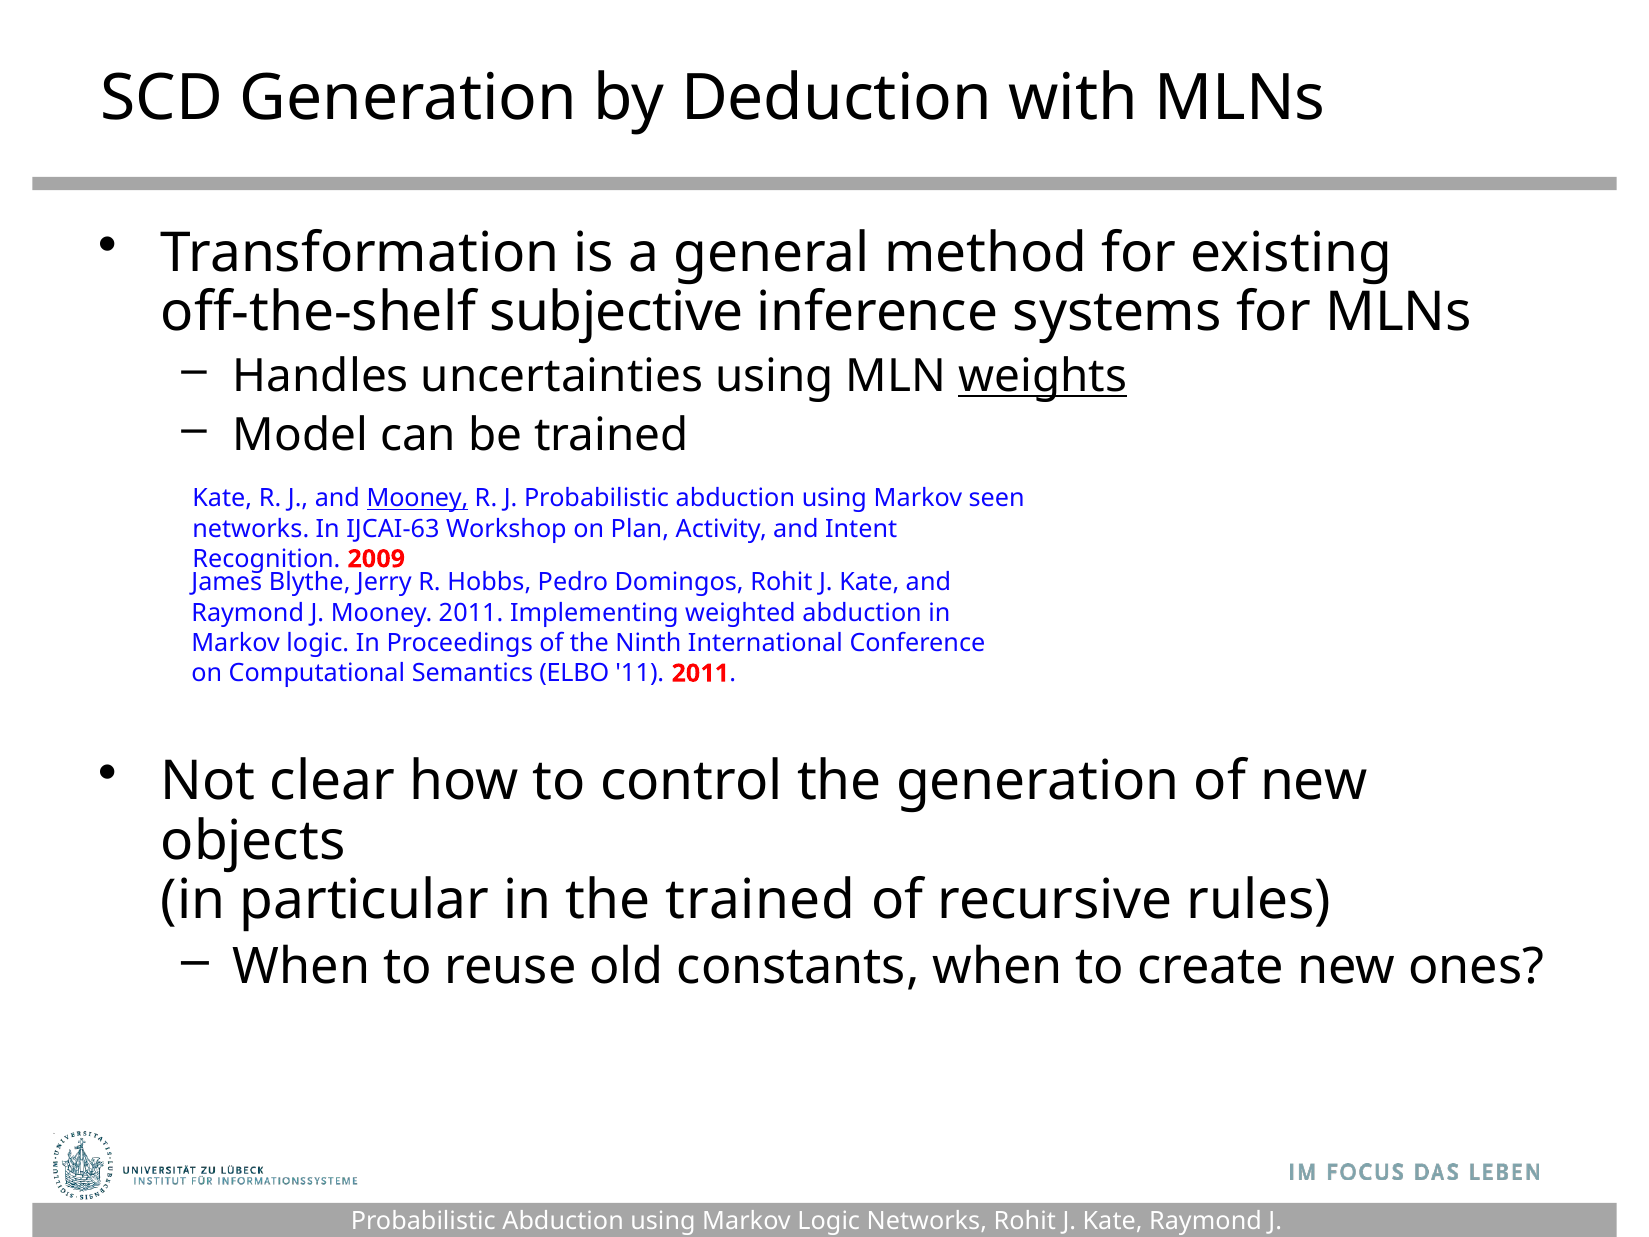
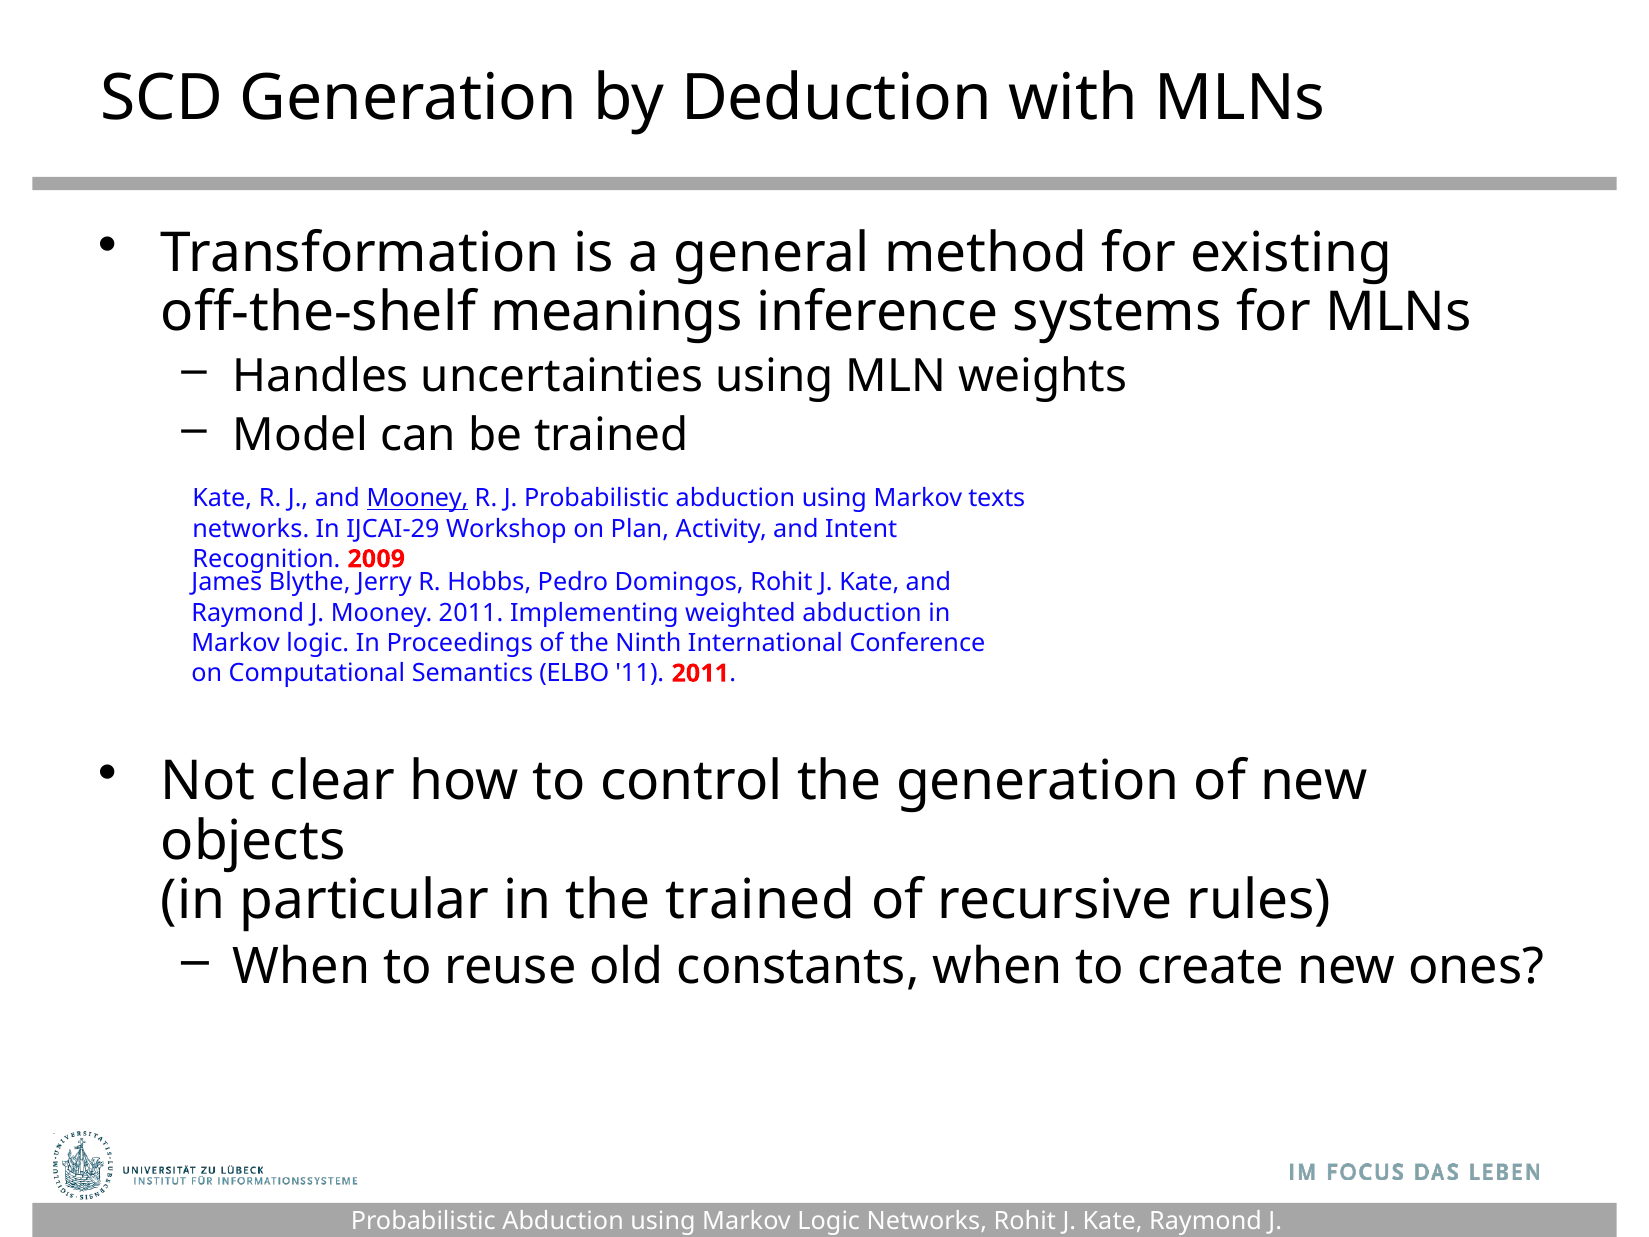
subjective: subjective -> meanings (616, 313)
weights underline: present -> none (1043, 376)
seen: seen -> texts (997, 498)
IJCAI-63: IJCAI-63 -> IJCAI-29 (393, 529)
